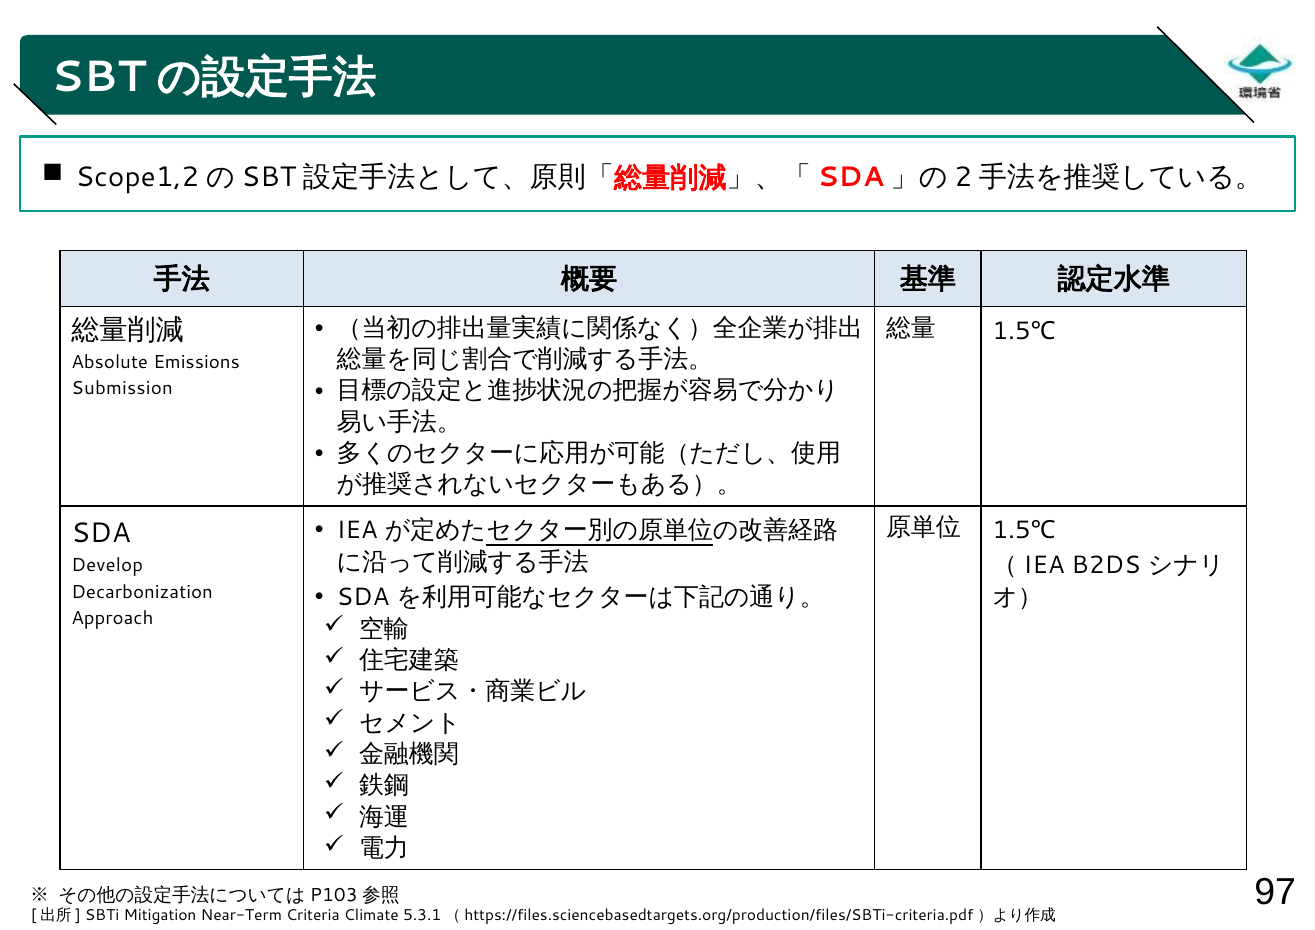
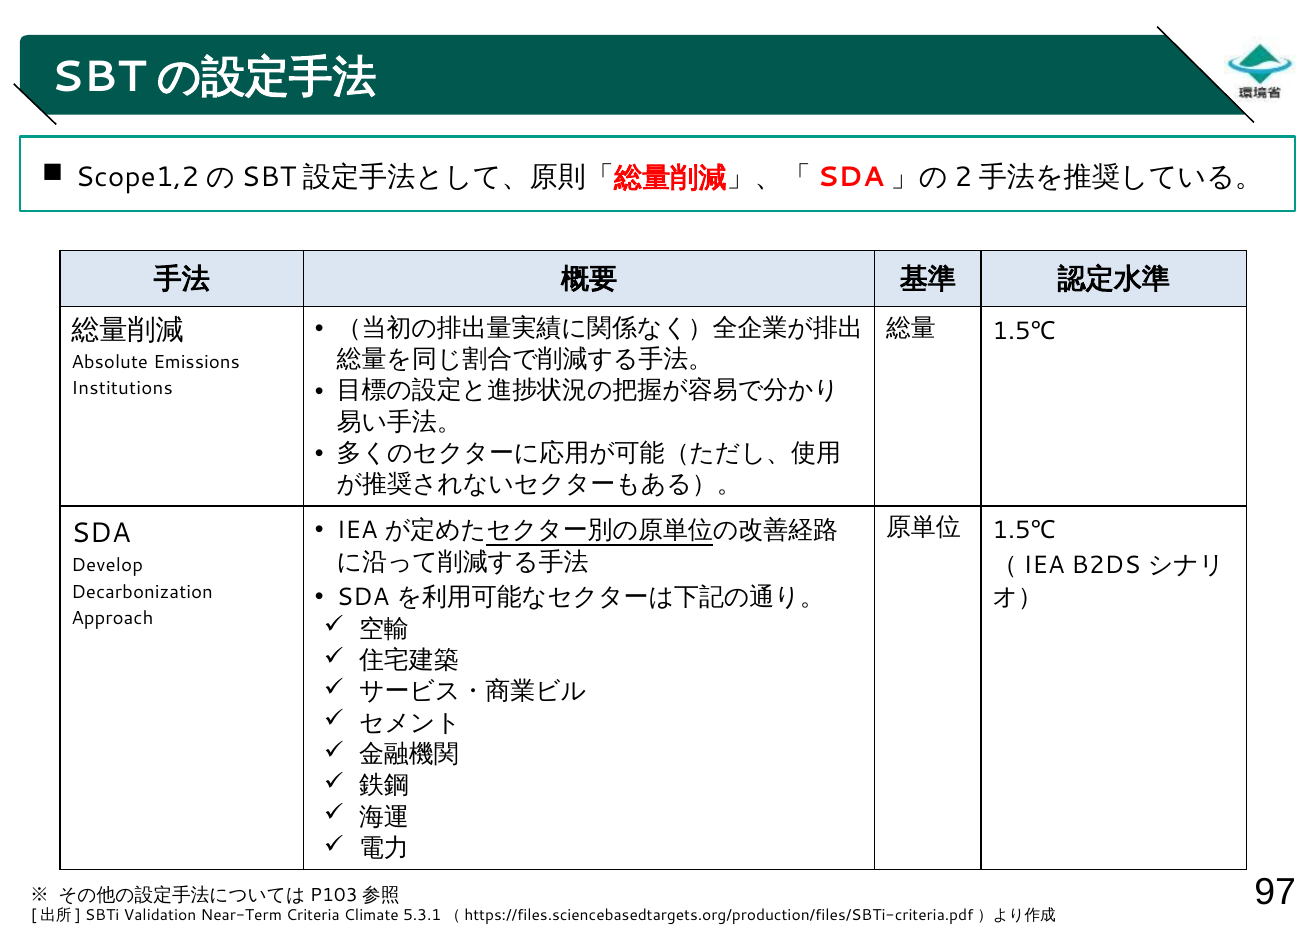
Submission: Submission -> Institutions (122, 388)
Mitigation: Mitigation -> Validation (160, 915)
